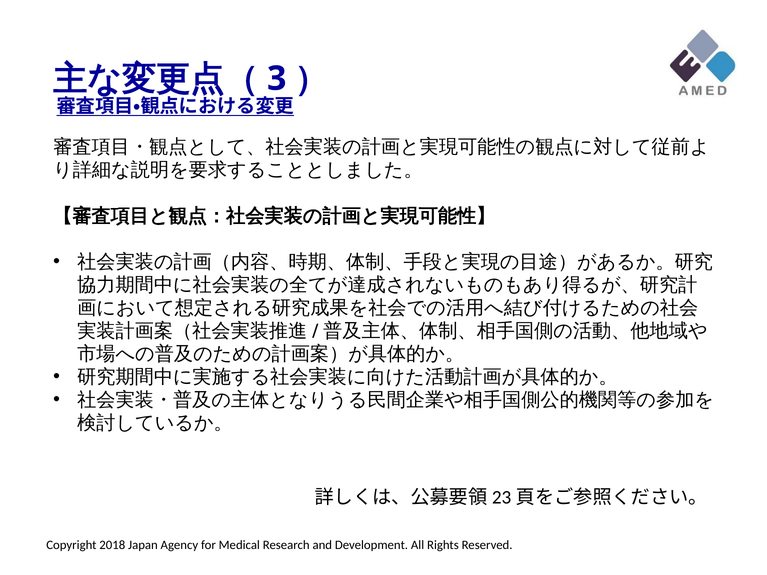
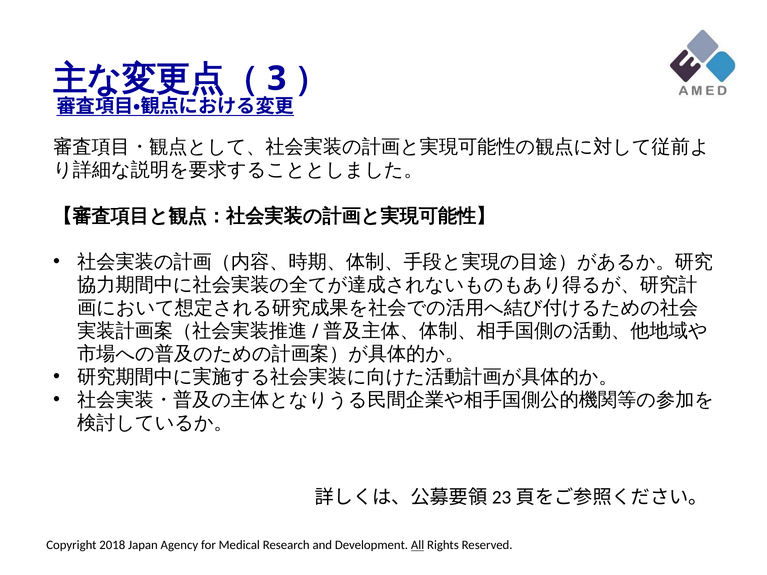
All underline: none -> present (418, 545)
